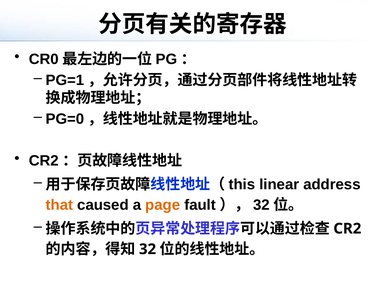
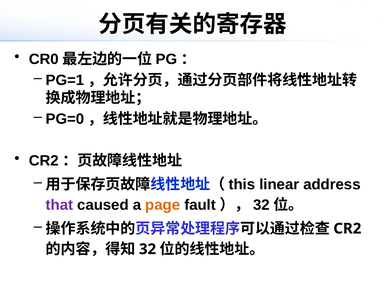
that colour: orange -> purple (59, 206)
